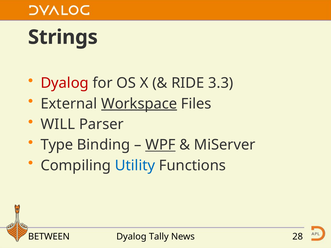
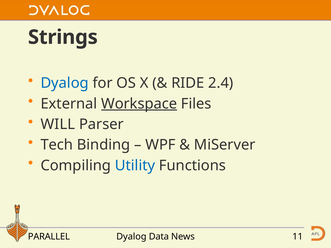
Dyalog colour: red -> blue (65, 83)
3.3: 3.3 -> 2.4 (221, 83)
Type: Type -> Tech (57, 145)
WPF underline: present -> none (160, 145)
BETWEEN: BETWEEN -> PARALLEL (49, 237)
Tally: Tally -> Data (159, 237)
28: 28 -> 11 (298, 237)
